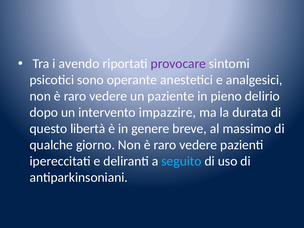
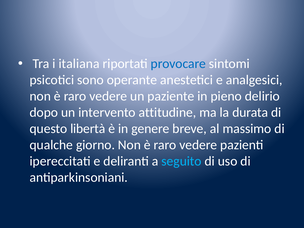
avendo: avendo -> italiana (79, 64)
provocare colour: purple -> blue (178, 64)
impazzire: impazzire -> attitudine (167, 112)
